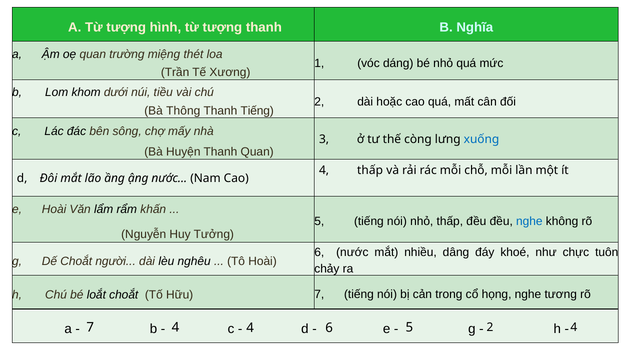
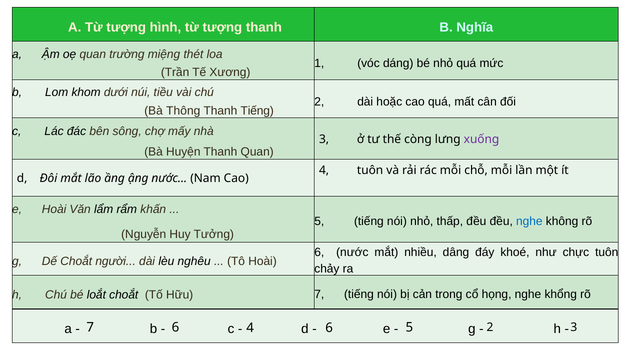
xuống colour: blue -> purple (481, 139)
4 thấp: thấp -> tuôn (370, 170)
tương: tương -> khổng (561, 294)
7 4: 4 -> 6 (175, 328)
2 4: 4 -> 3 (574, 328)
